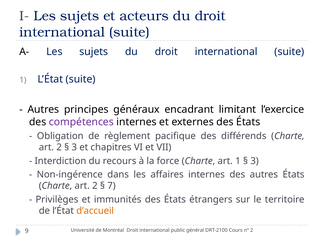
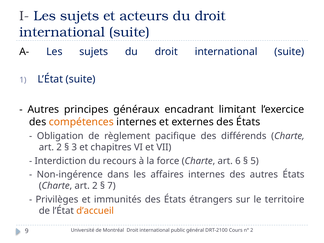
compétences colour: purple -> orange (81, 122)
art 1: 1 -> 6 (238, 161)
3: 3 -> 5 (255, 161)
